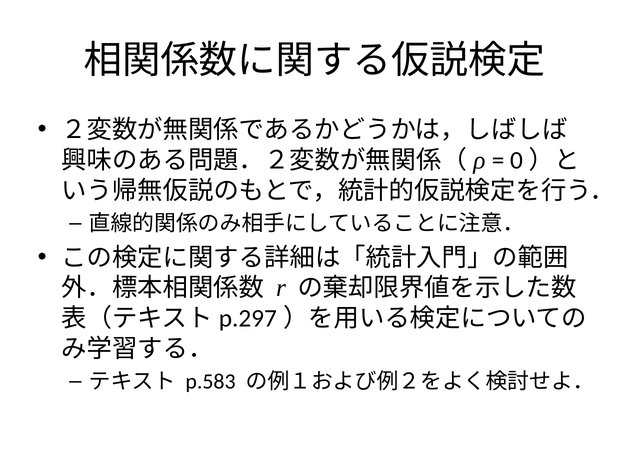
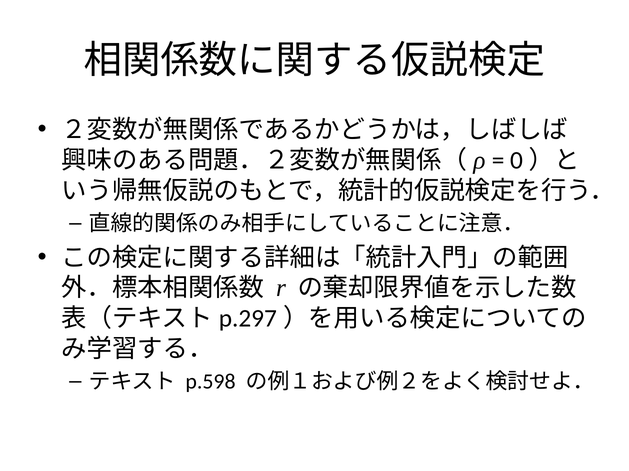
p.583: p.583 -> p.598 (211, 382)
